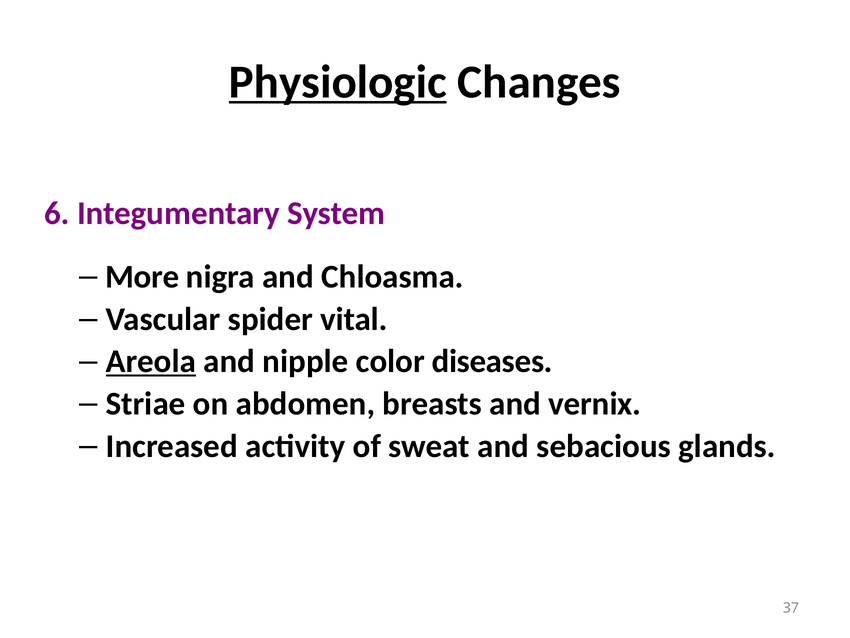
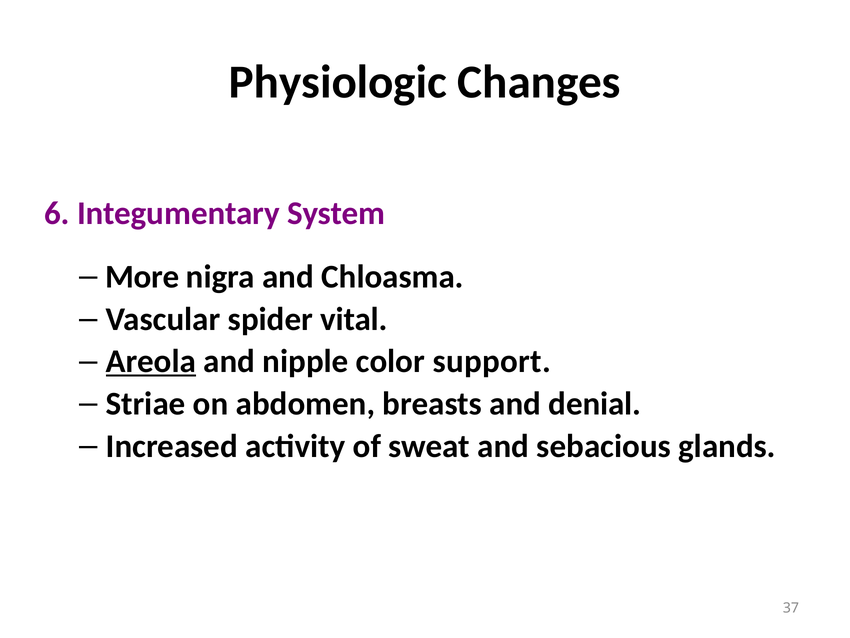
Physiologic underline: present -> none (338, 82)
diseases: diseases -> support (492, 361)
vernix: vernix -> denial (595, 404)
